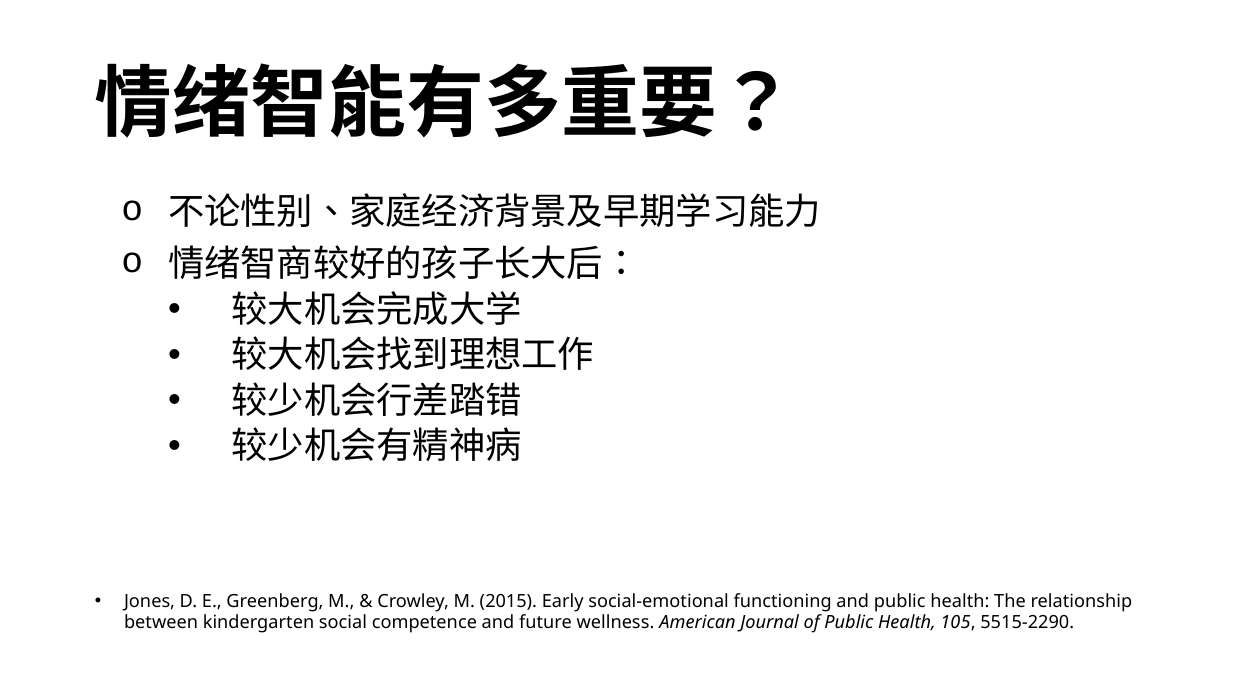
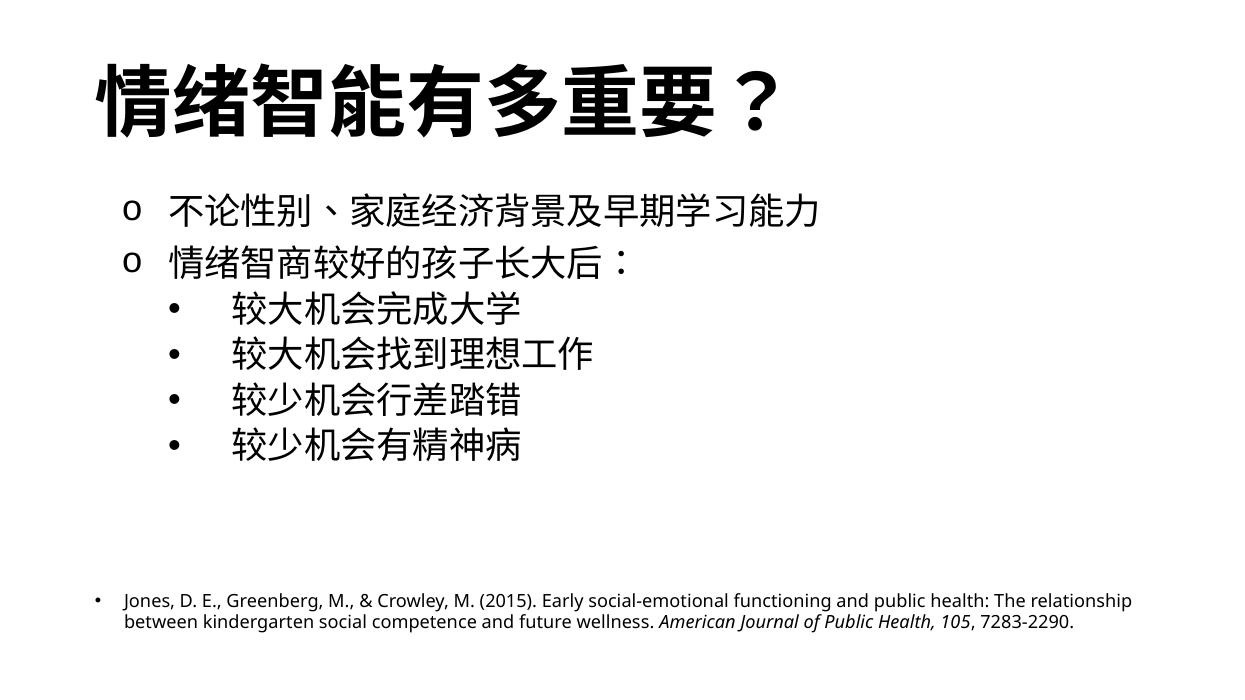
5515-2290: 5515-2290 -> 7283-2290 (1027, 623)
